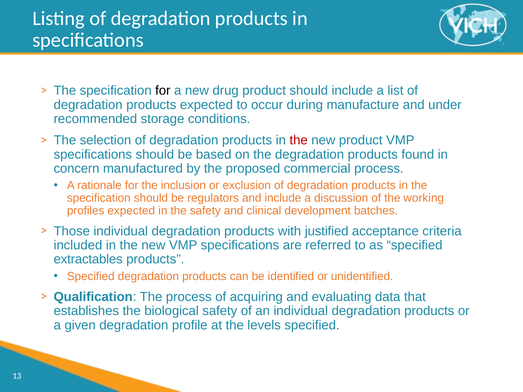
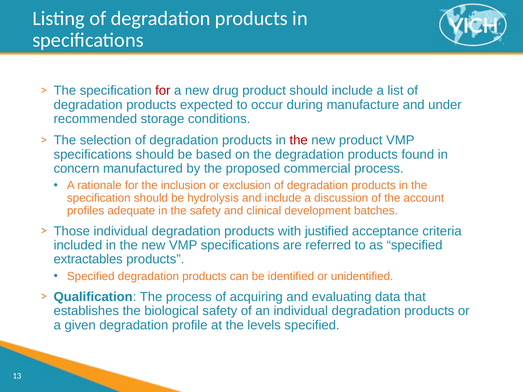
for colour: black -> red (163, 91)
regulators: regulators -> hydrolysis (213, 198)
working: working -> account (424, 198)
profiles expected: expected -> adequate (131, 211)
